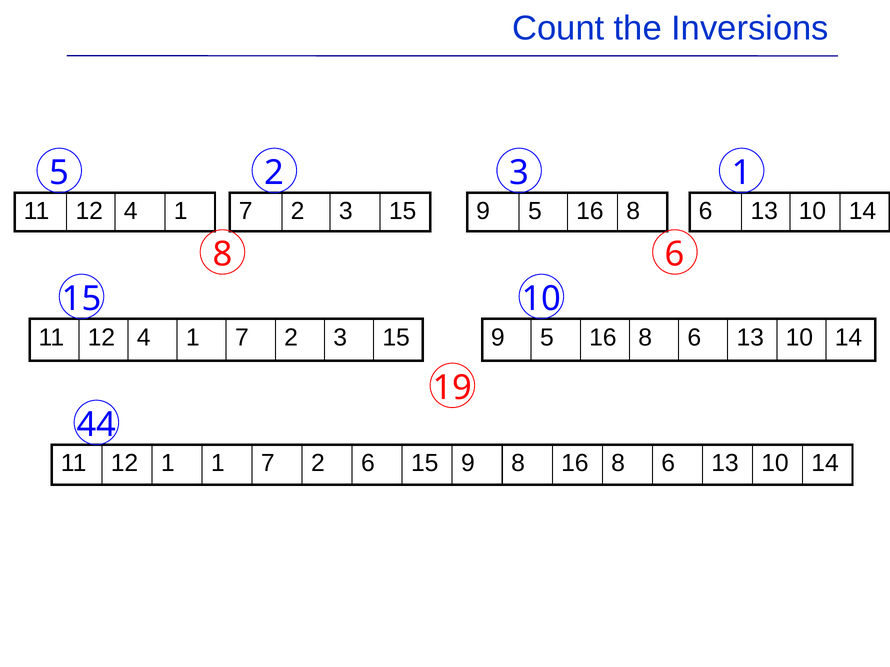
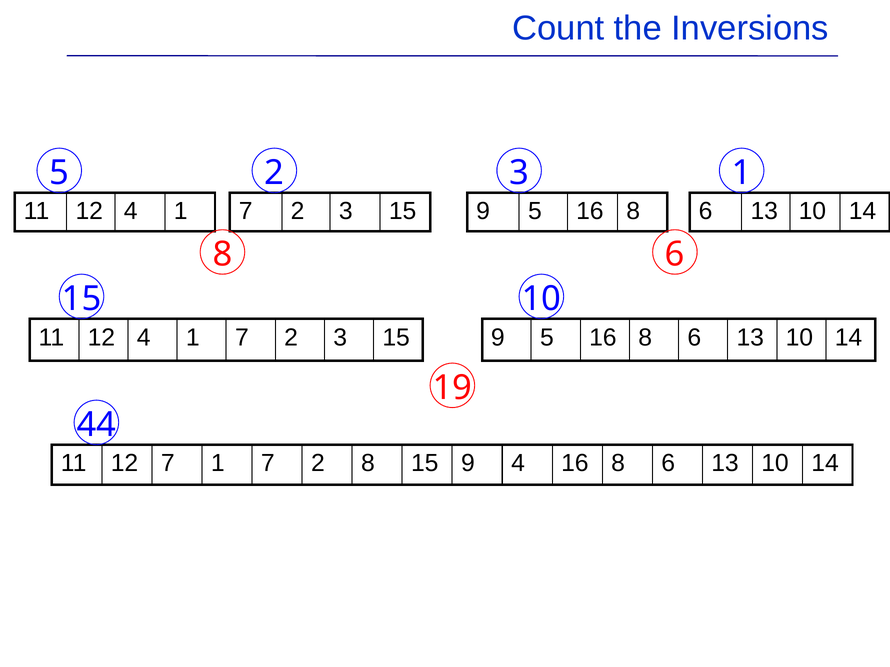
12 1: 1 -> 7 (168, 464)
2 6: 6 -> 8 (368, 464)
9 8: 8 -> 4 (518, 464)
